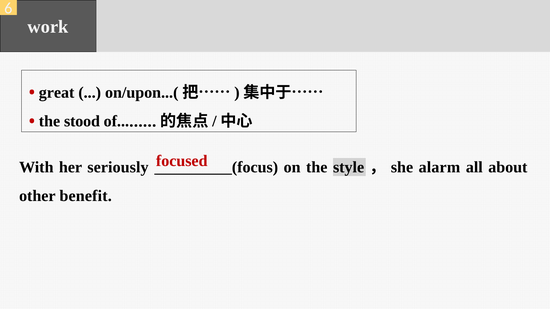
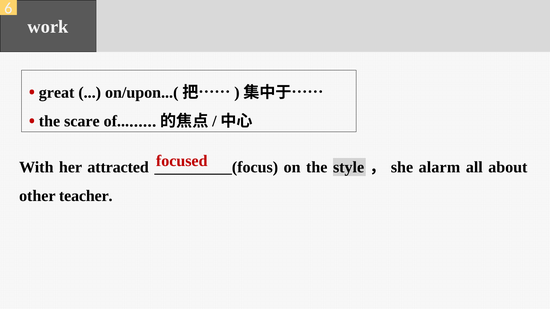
stood: stood -> scare (82, 122)
seriously: seriously -> attracted (118, 167)
benefit: benefit -> teacher (86, 196)
